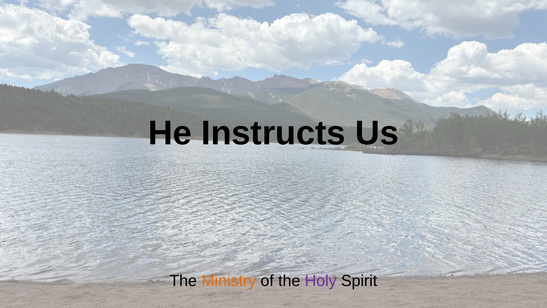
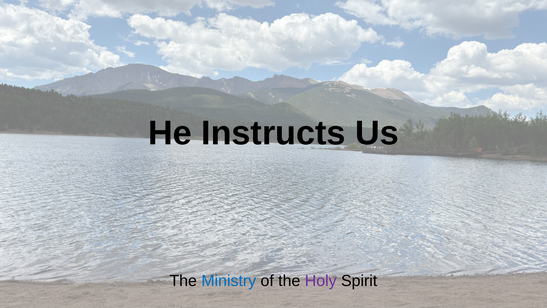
Ministry colour: orange -> blue (229, 281)
